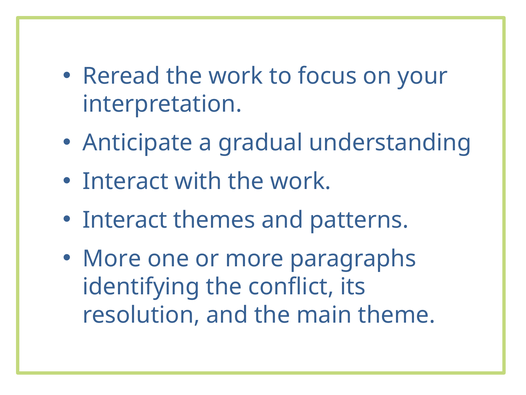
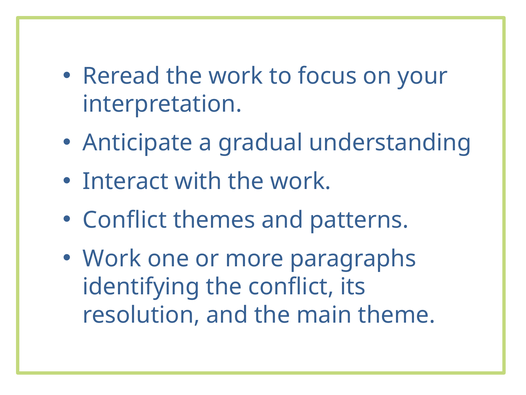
Interact: Interact -> Conflict (125, 220)
More: More -> Work (112, 258)
